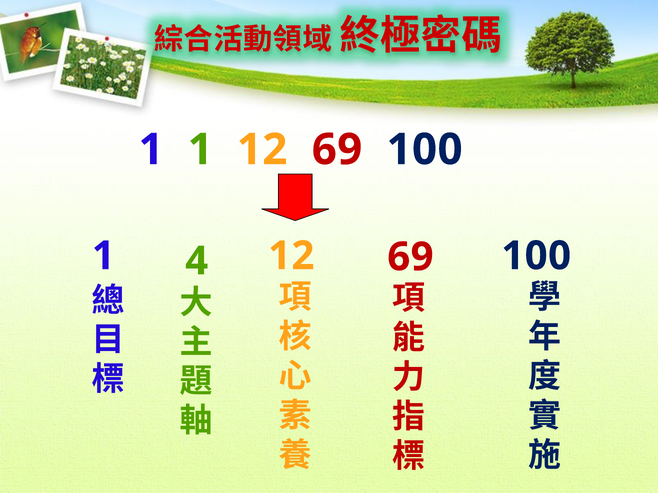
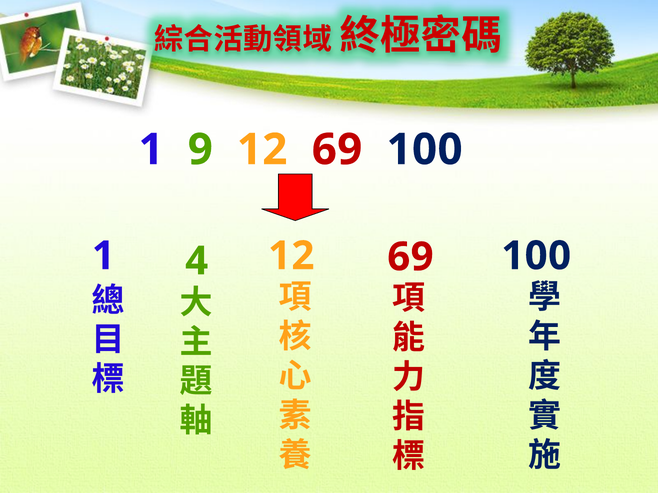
1 1: 1 -> 9 (200, 150)
